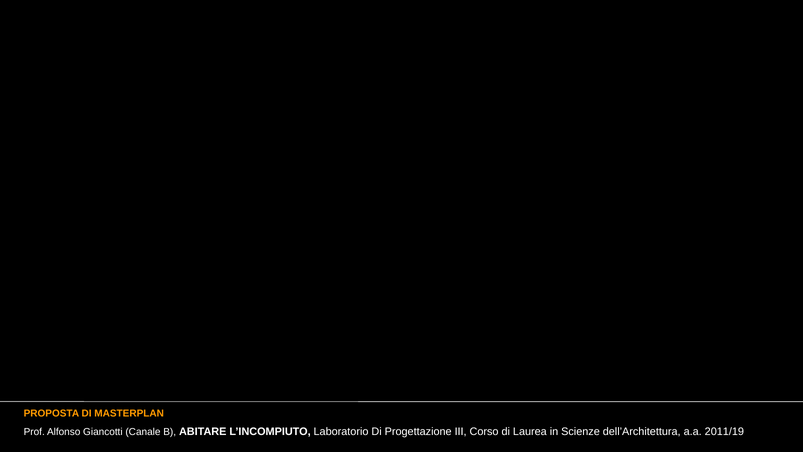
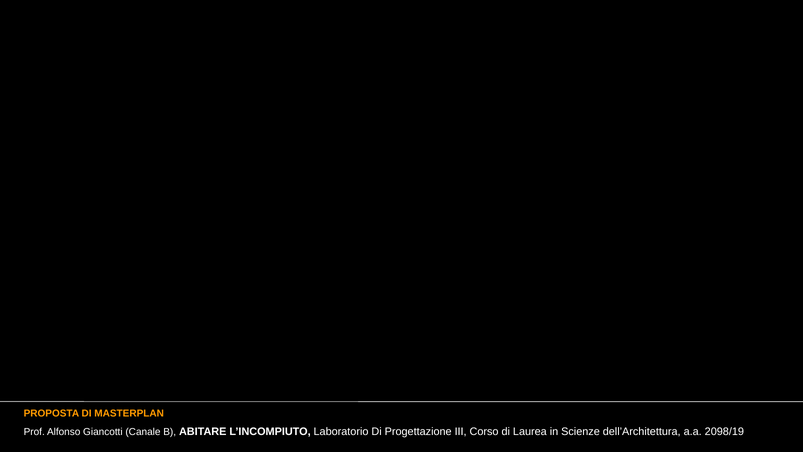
2011/19: 2011/19 -> 2098/19 (724, 431)
